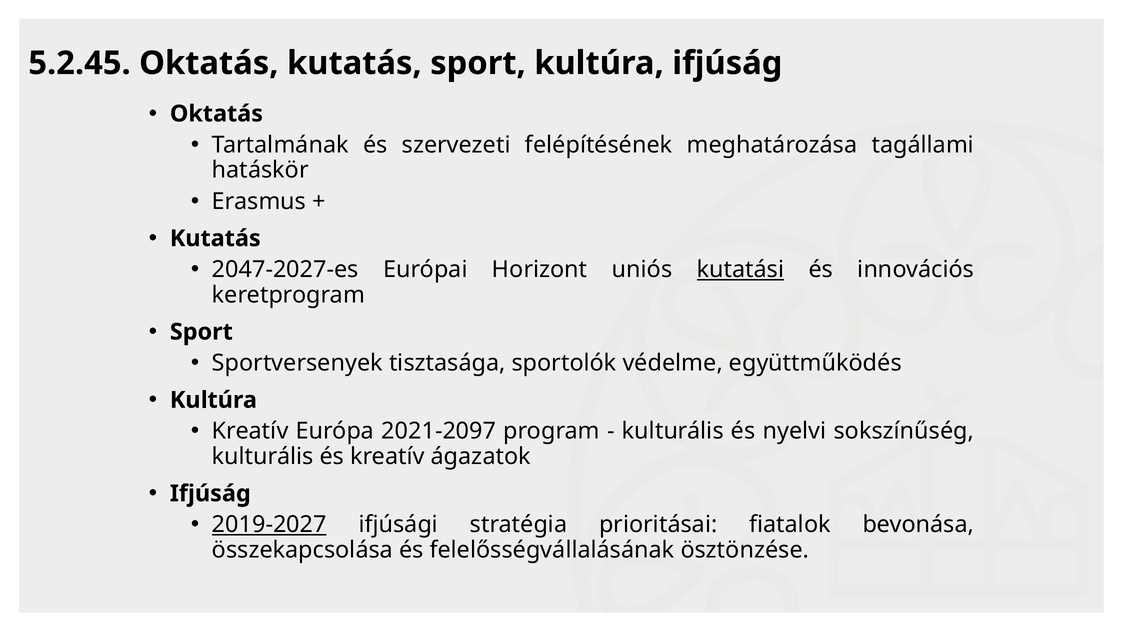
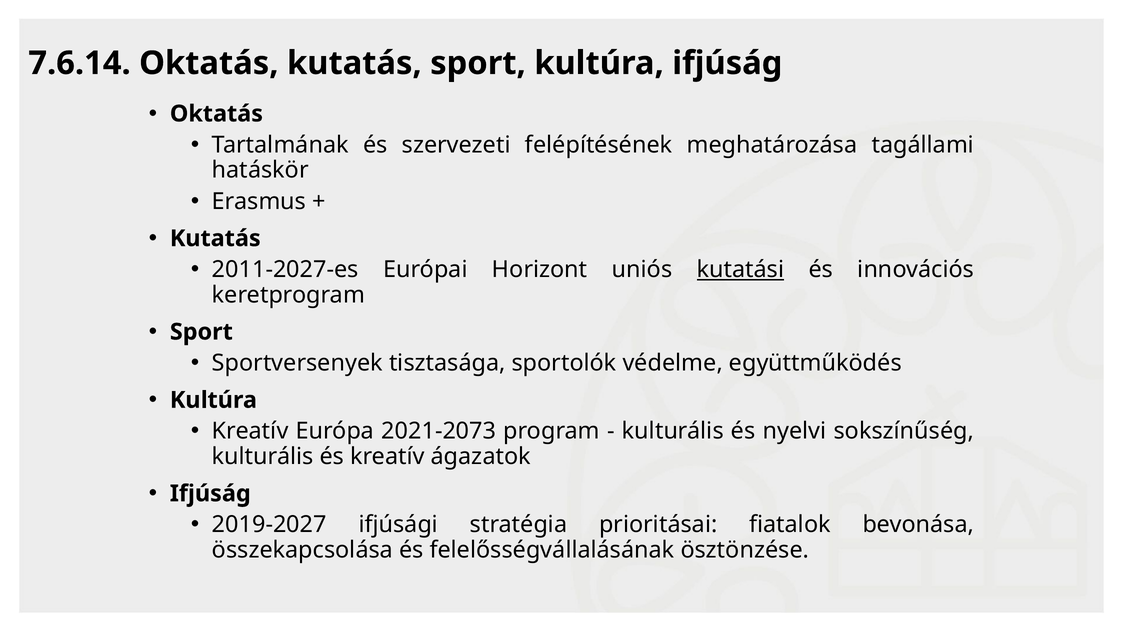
5.2.45: 5.2.45 -> 7.6.14 (80, 63)
2047-2027-es: 2047-2027-es -> 2011-2027-es (285, 269)
2021-2097: 2021-2097 -> 2021-2073 (439, 431)
2019-2027 underline: present -> none (269, 524)
